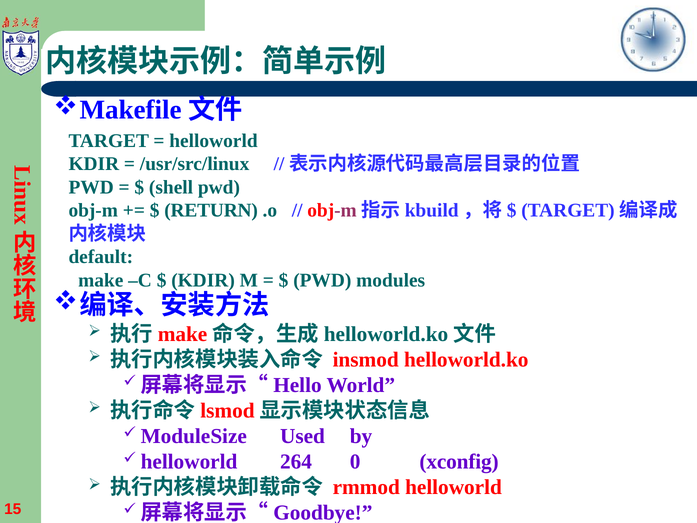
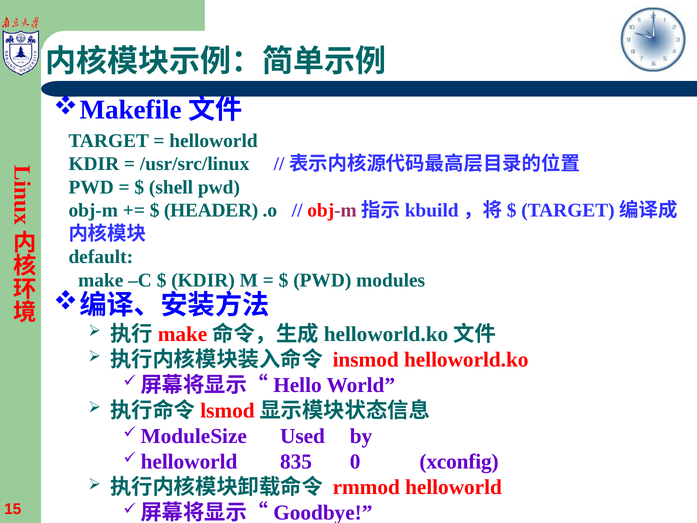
RETURN: RETURN -> HEADER (211, 210)
264: 264 -> 835 (296, 462)
